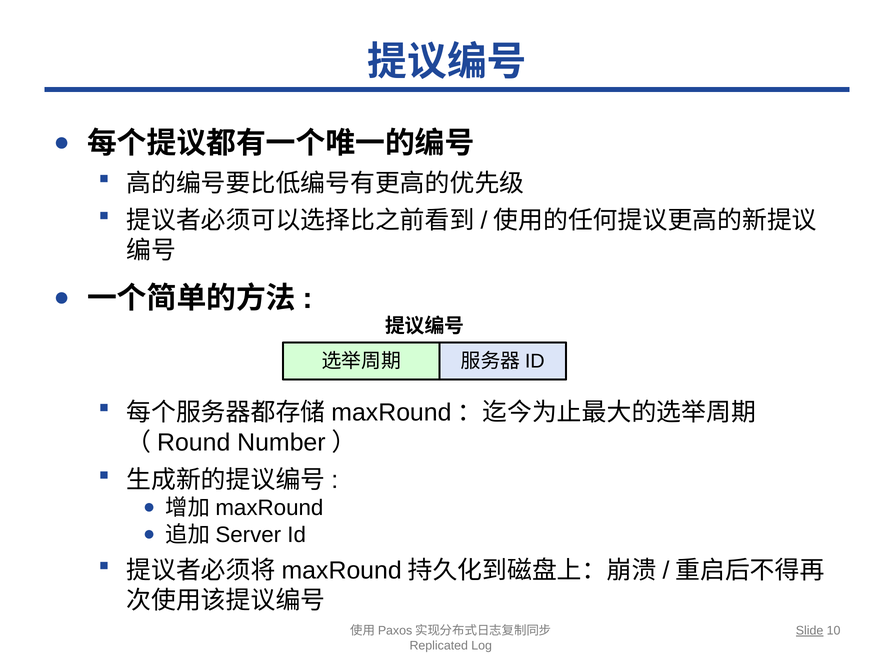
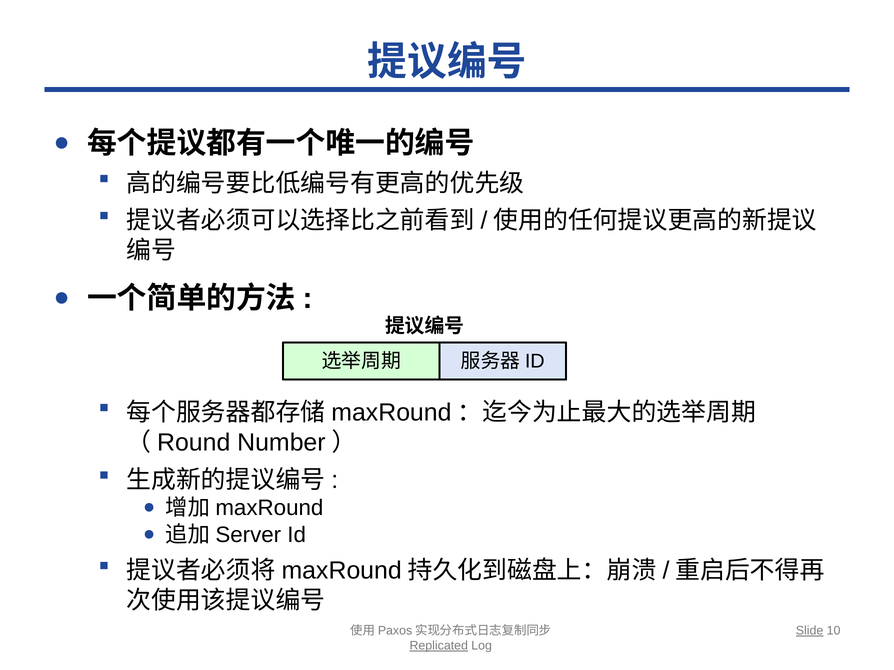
Replicated underline: none -> present (439, 646)
